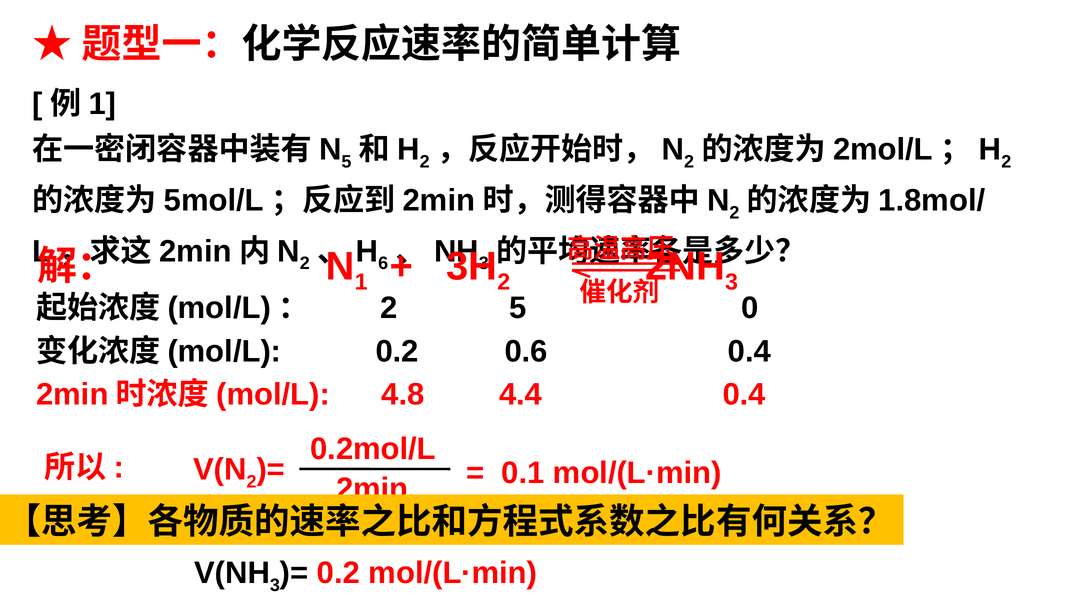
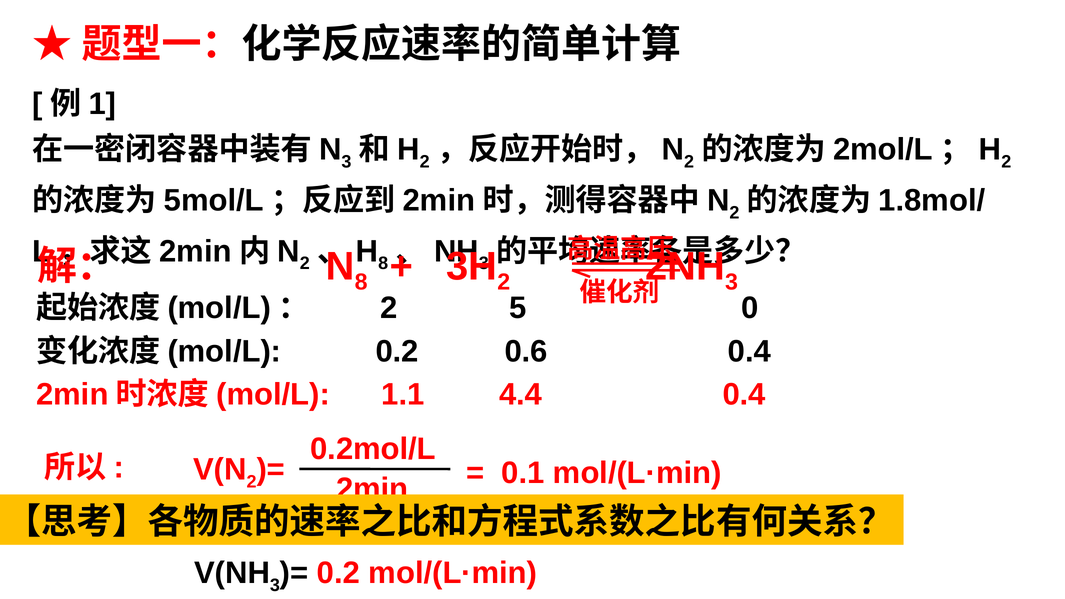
5: 5 -> 3 (346, 162)
6: 6 -> 8 (383, 264)
1: 1 -> 8 (361, 282)
4.8: 4.8 -> 1.1 (403, 395)
